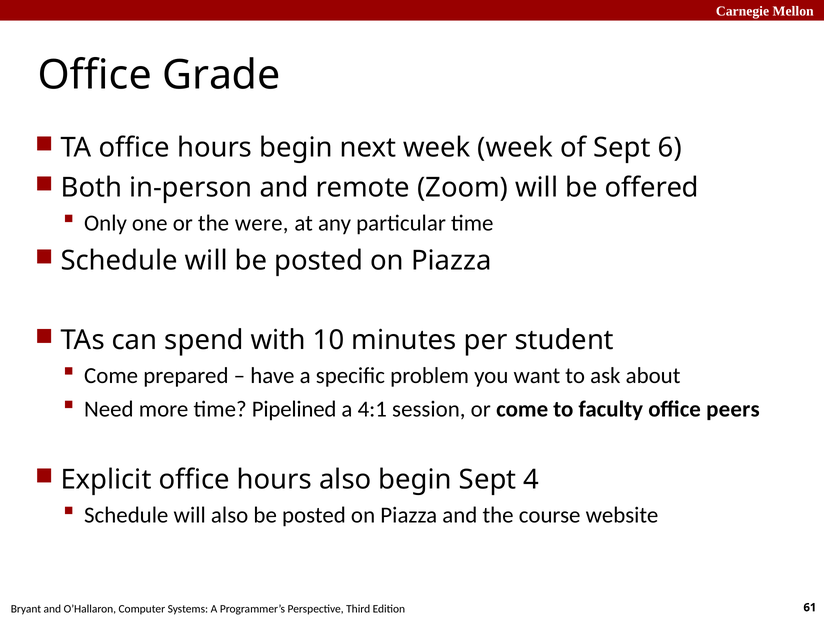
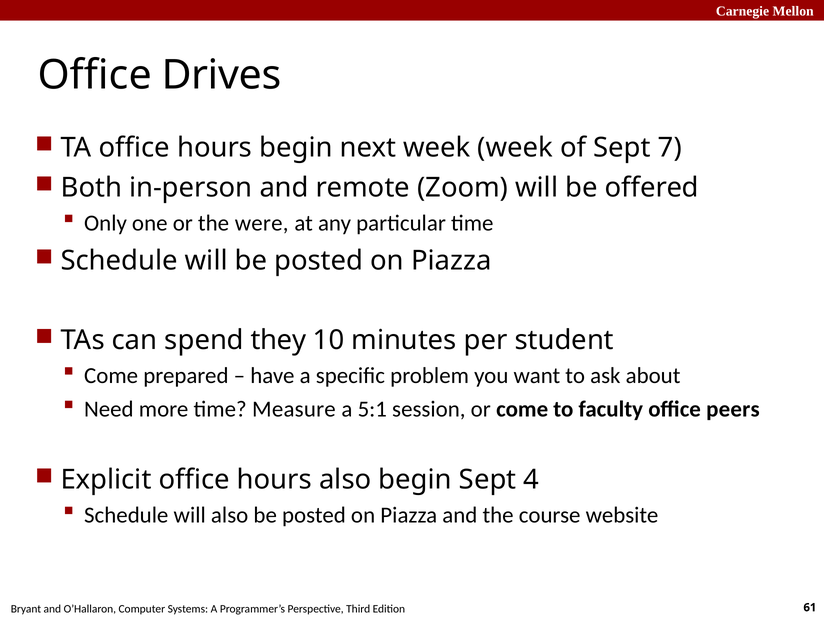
Grade: Grade -> Drives (221, 75)
6: 6 -> 7 (670, 148)
with: with -> they (278, 340)
Pipelined: Pipelined -> Measure (294, 409)
4:1: 4:1 -> 5:1 (372, 409)
